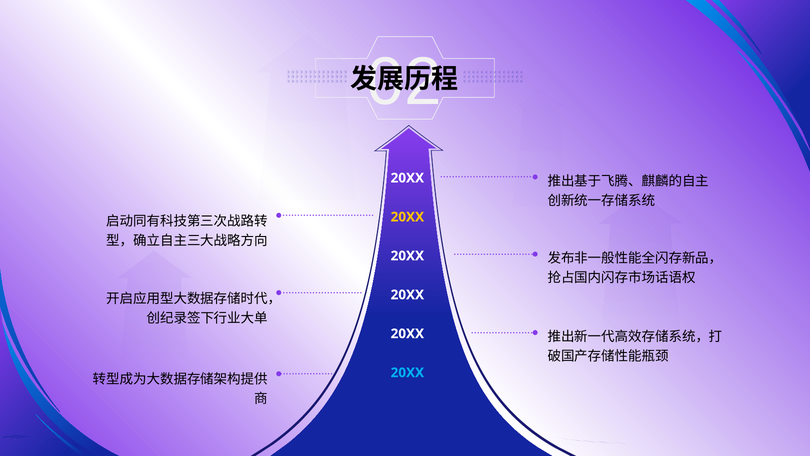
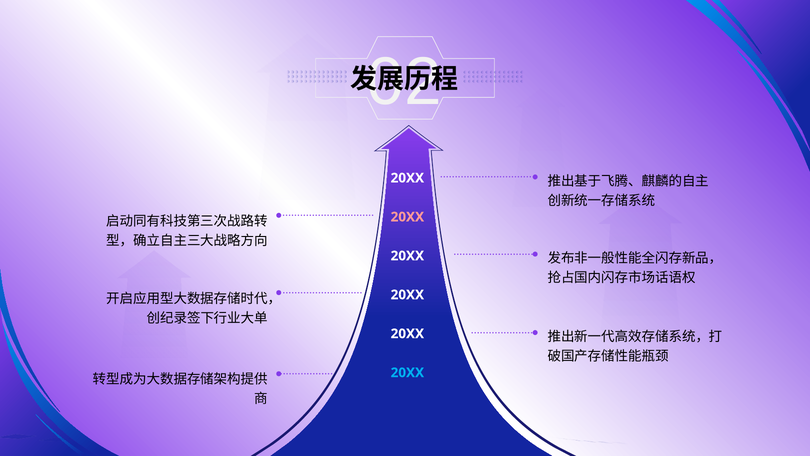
20XX colour: yellow -> pink (407, 217)
